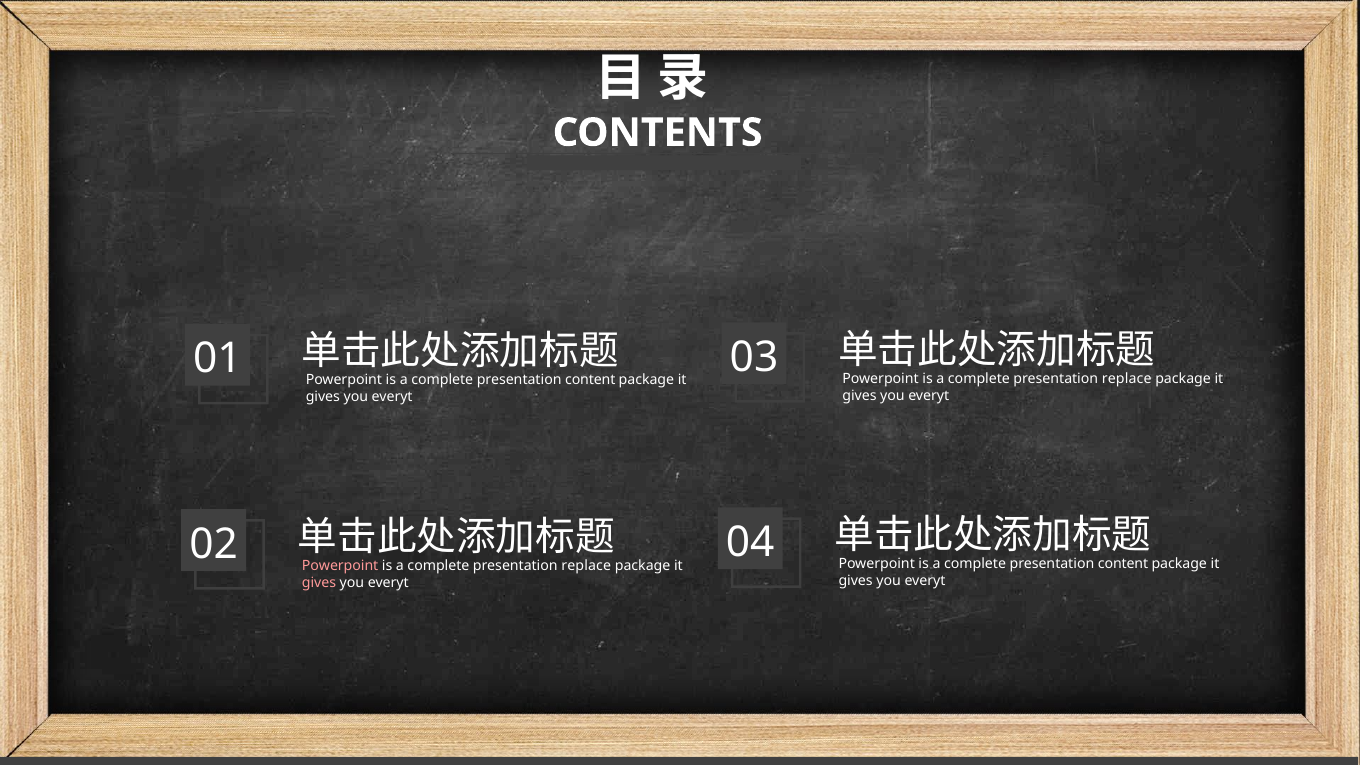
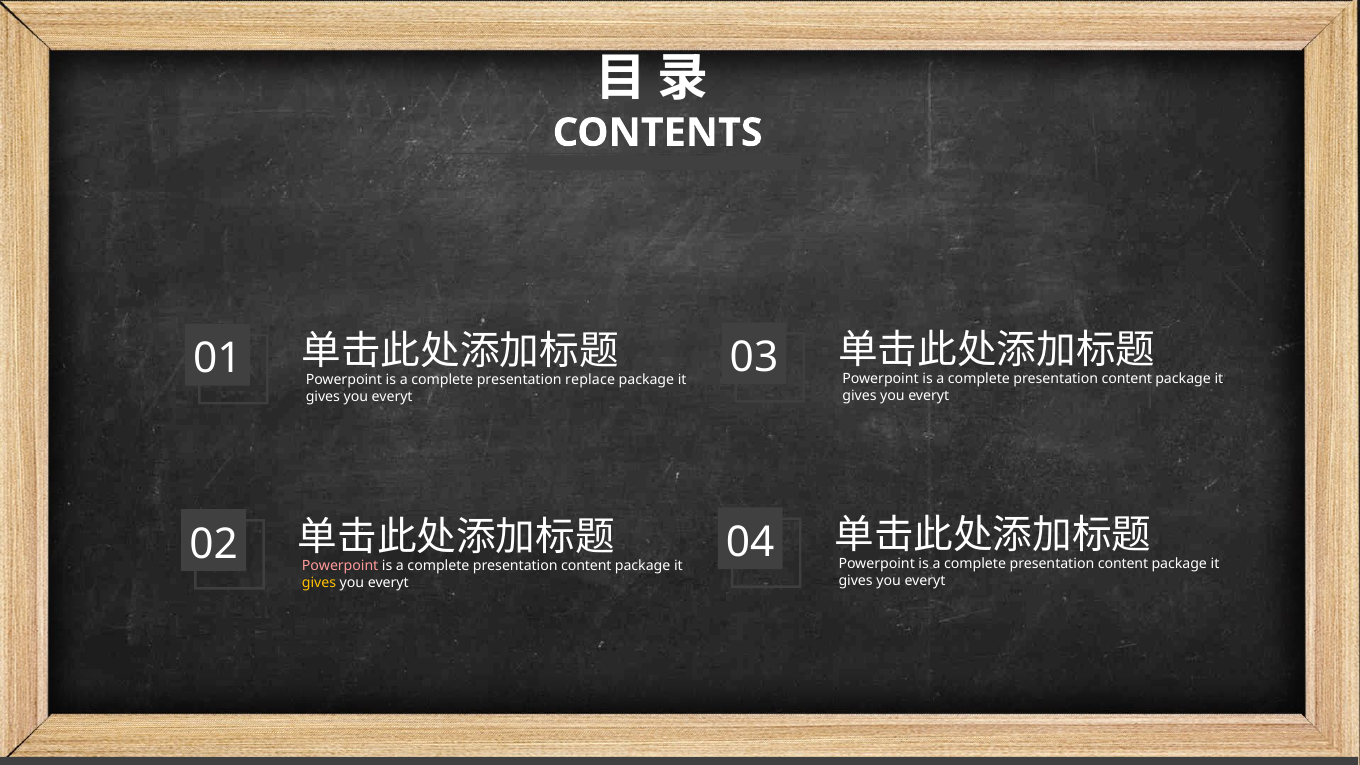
replace: replace -> content (1127, 379)
content: content -> replace (590, 380)
replace: replace -> content (586, 565)
gives colour: pink -> yellow (319, 582)
